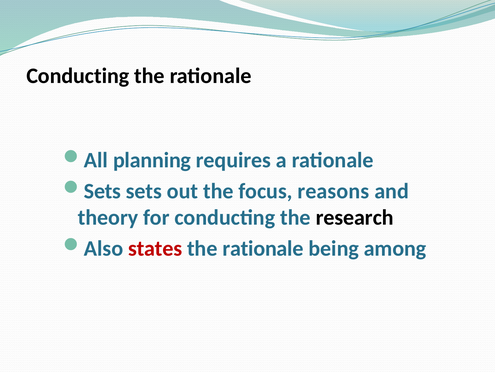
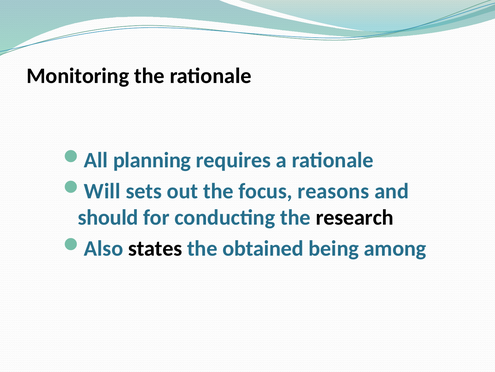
Conducting: Conducting -> Monitoring (78, 76)
Sets: Sets -> Will (102, 191)
theory: theory -> should (108, 217)
states colour: red -> black (155, 248)
rationale: rationale -> obtained (263, 248)
